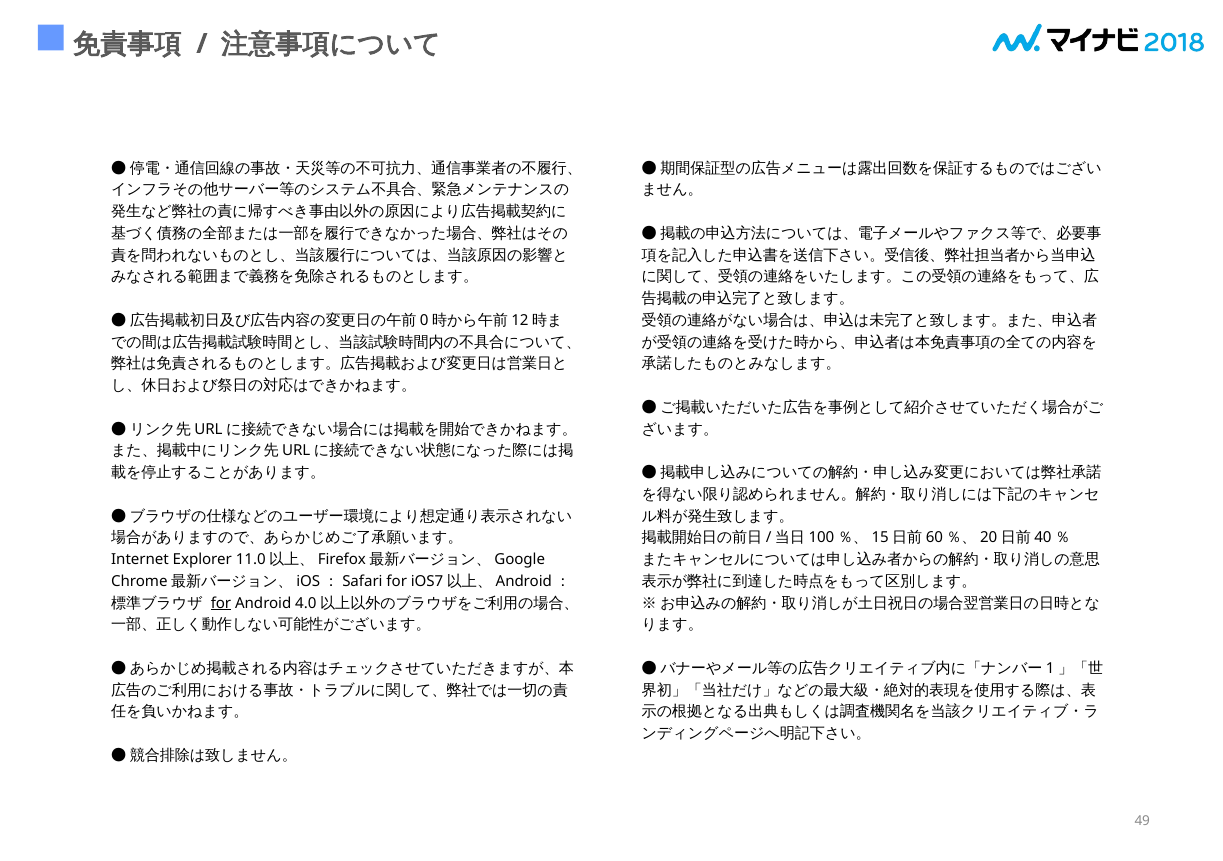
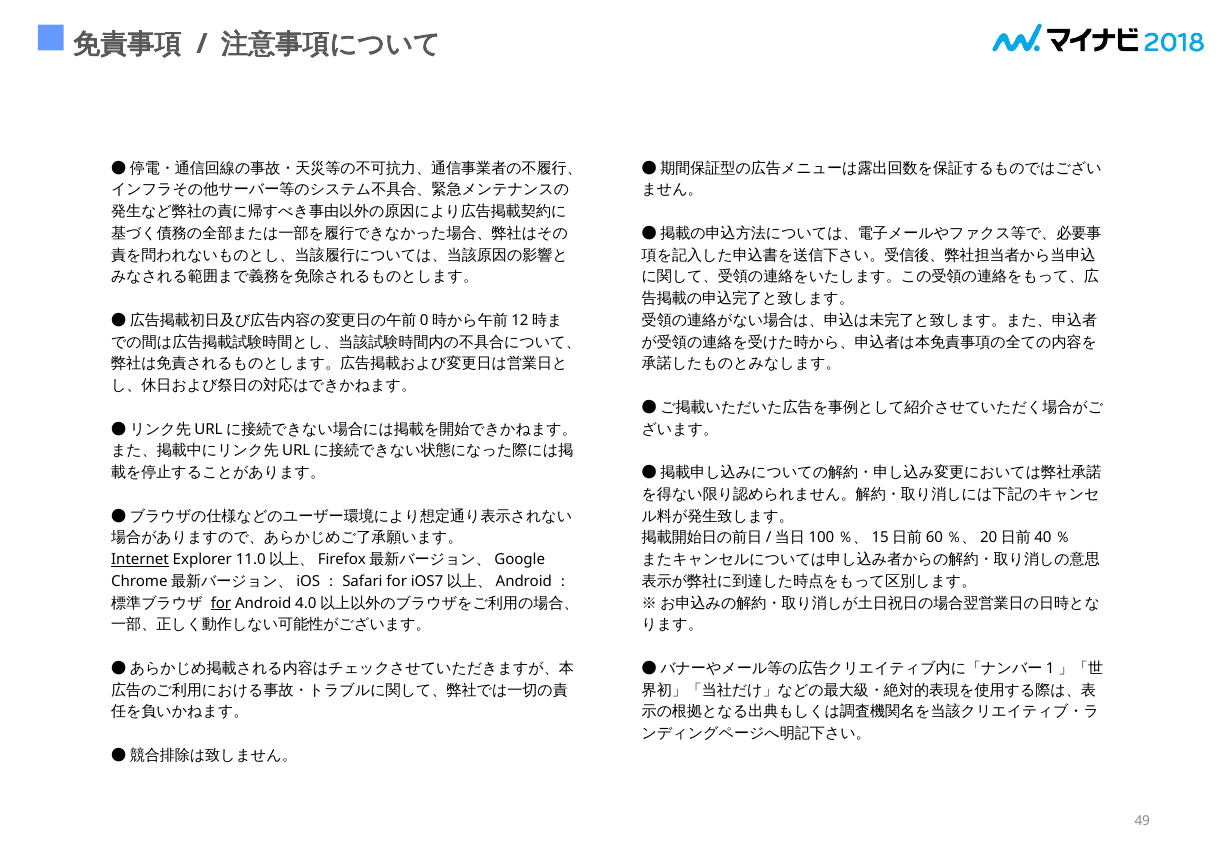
Internet underline: none -> present (140, 559)
